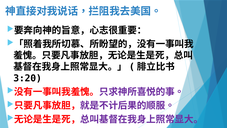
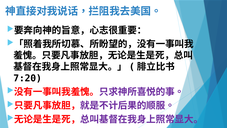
3:20: 3:20 -> 7:20 (28, 78)
